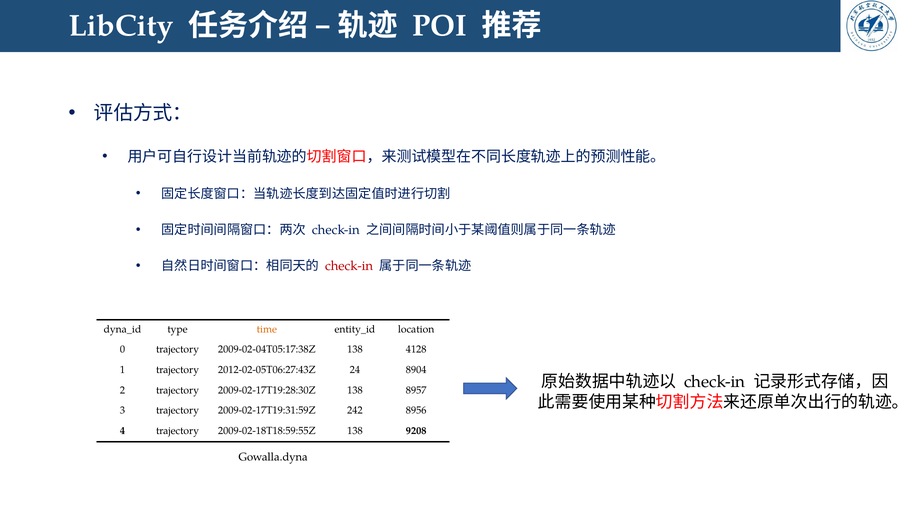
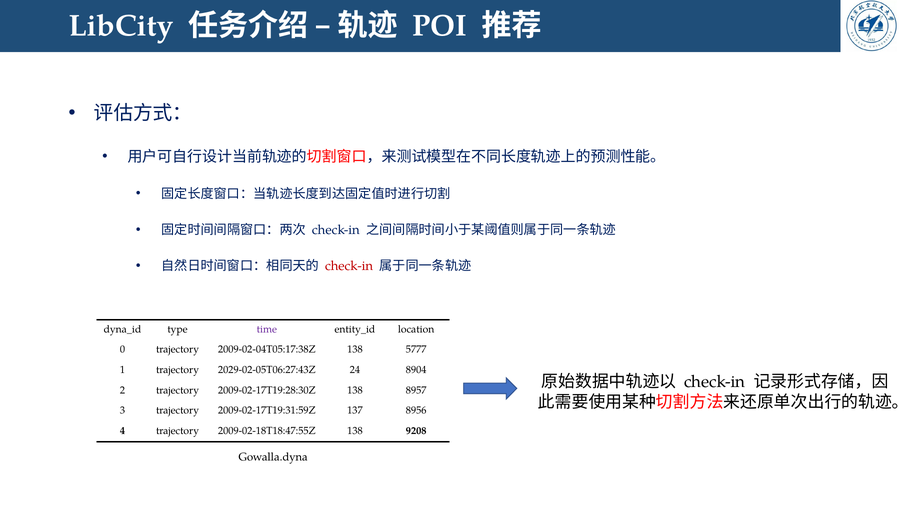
time colour: orange -> purple (267, 329)
4128: 4128 -> 5777 (416, 349)
2012-02-05T06:27:43Z: 2012-02-05T06:27:43Z -> 2029-02-05T06:27:43Z (267, 370)
242: 242 -> 137 (355, 410)
2009-02-18T18:59:55Z: 2009-02-18T18:59:55Z -> 2009-02-18T18:47:55Z (267, 431)
